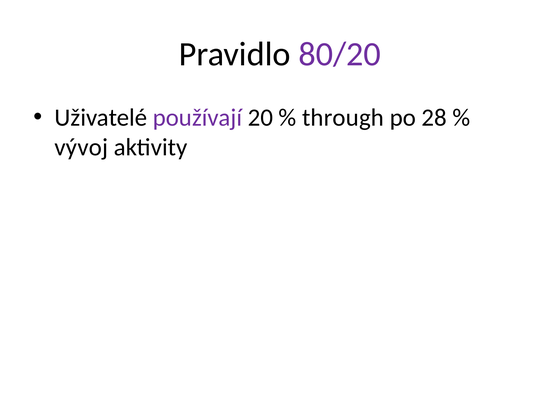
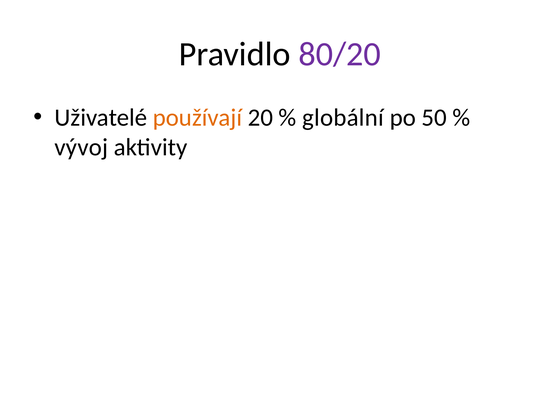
používají colour: purple -> orange (198, 117)
through: through -> globální (343, 117)
28: 28 -> 50 (434, 117)
